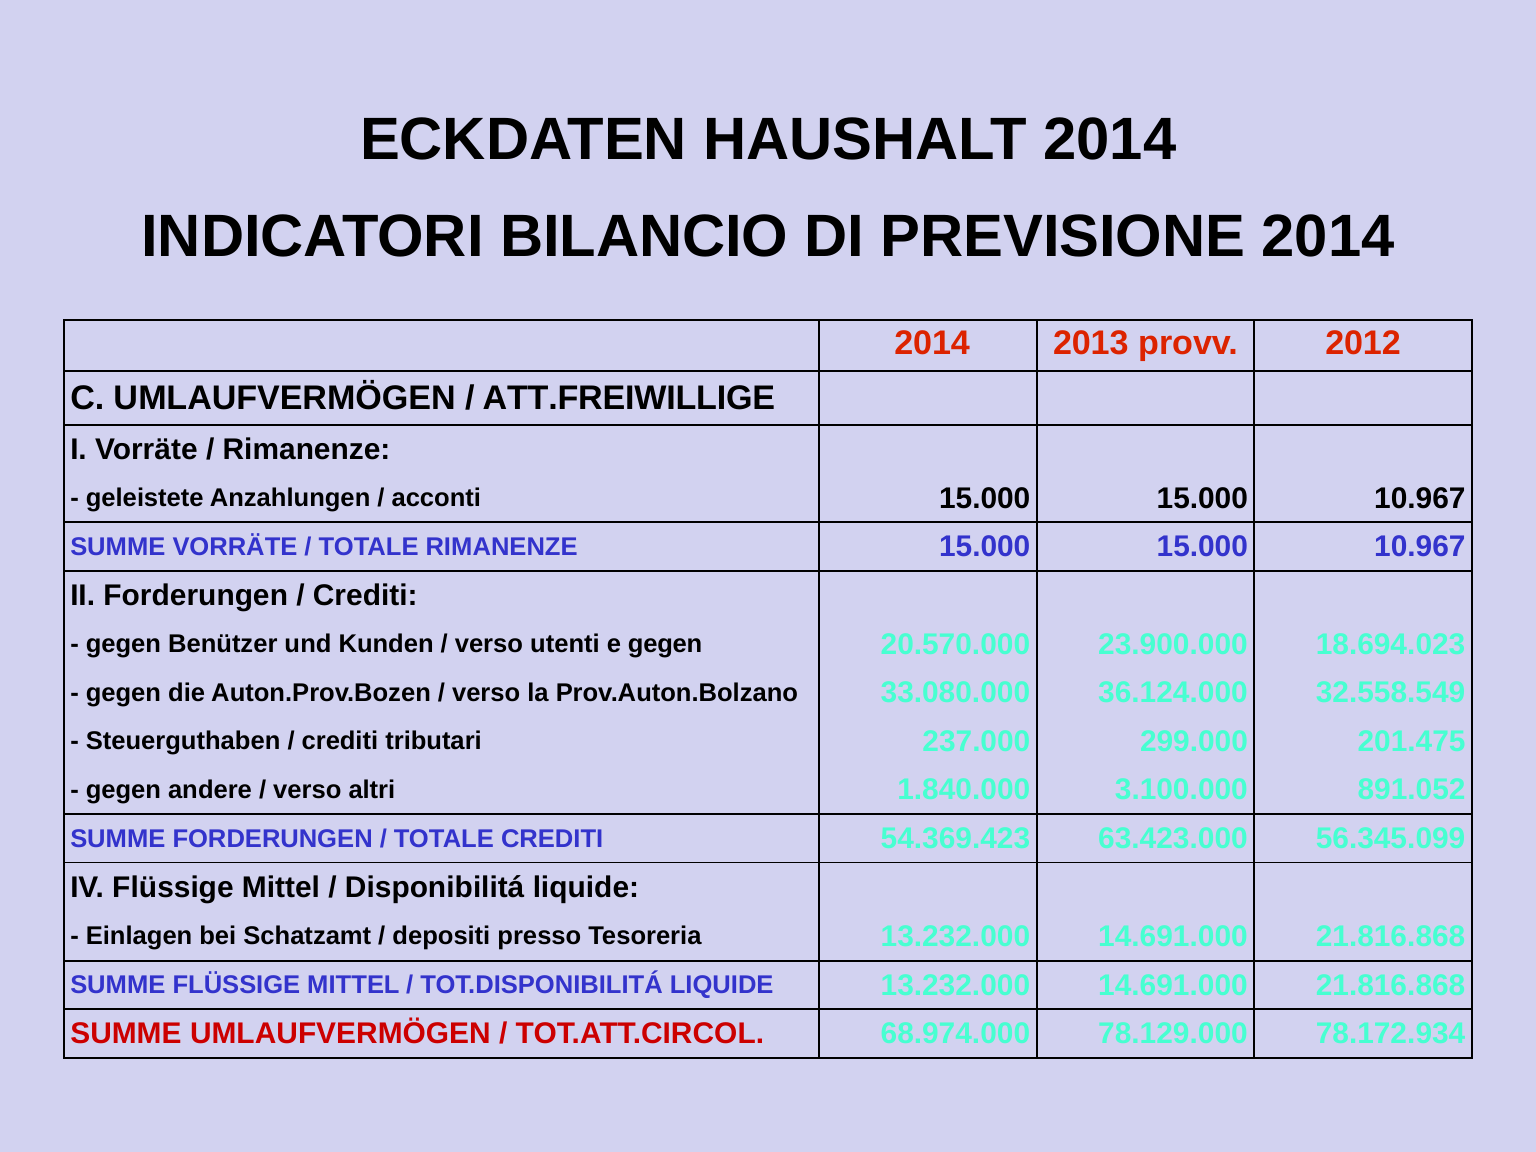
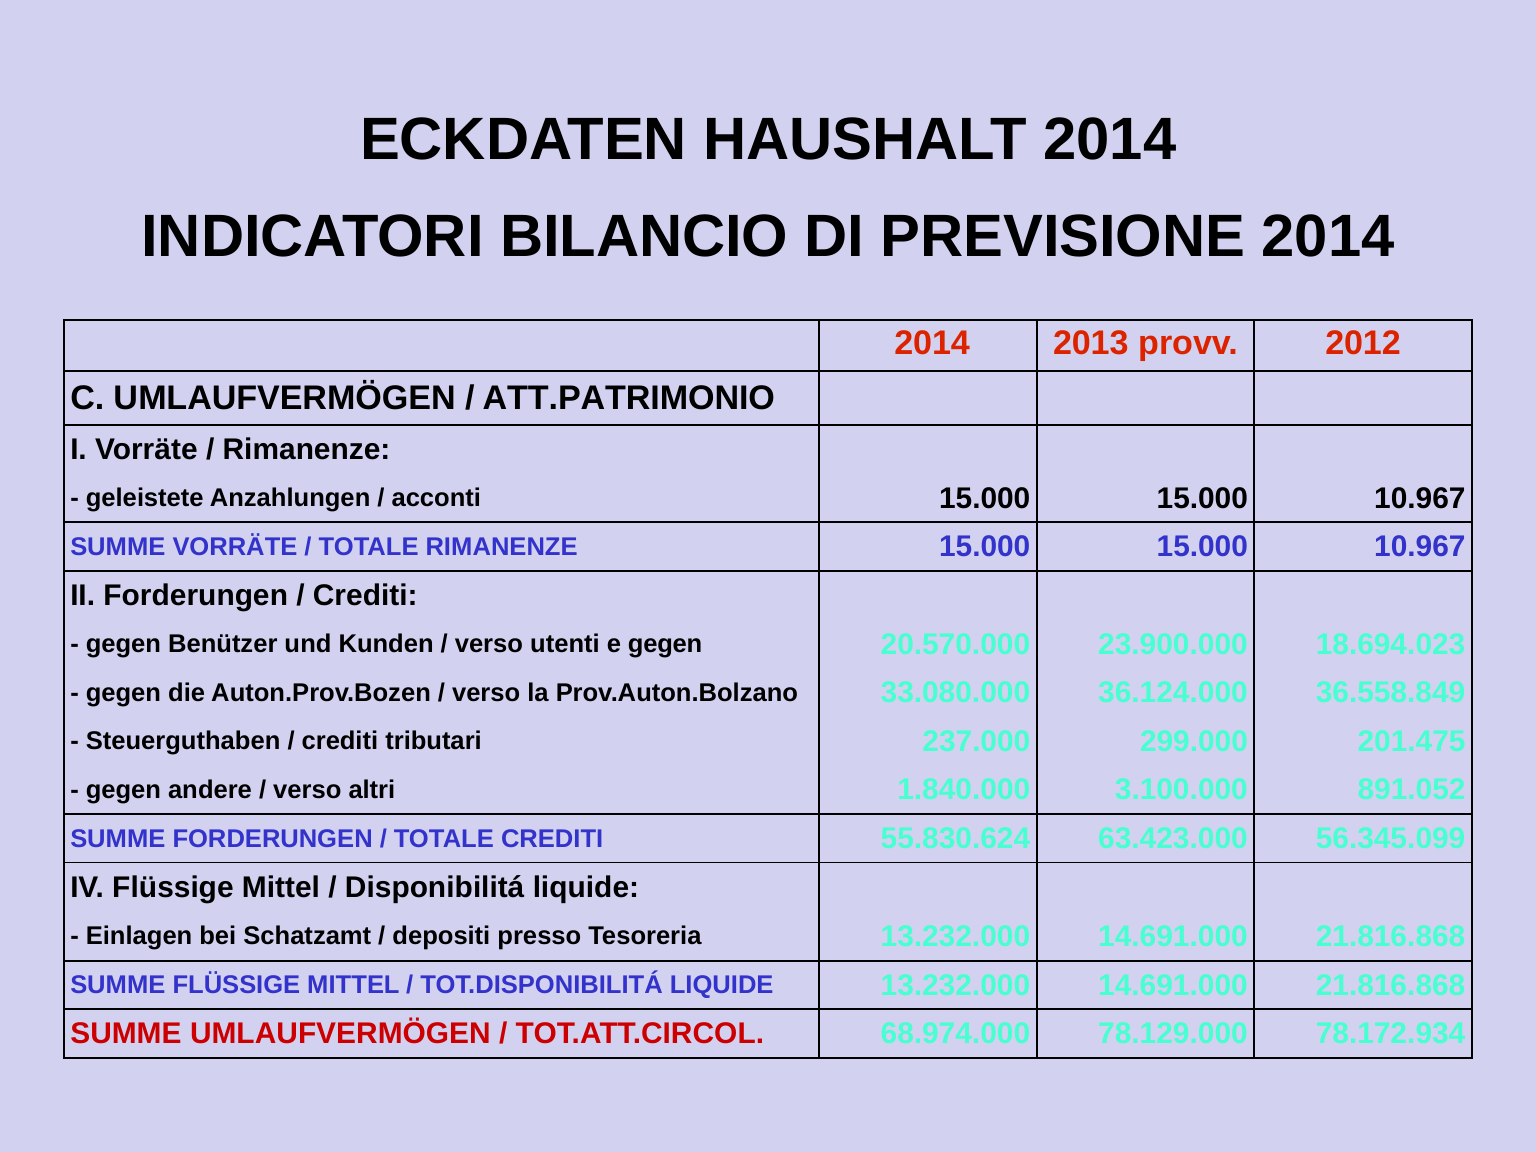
ATT.FREIWILLIGE: ATT.FREIWILLIGE -> ATT.PATRIMONIO (629, 399)
32.558.549: 32.558.549 -> 36.558.849 (1391, 693)
54.369.423: 54.369.423 -> 55.830.624 (955, 839)
